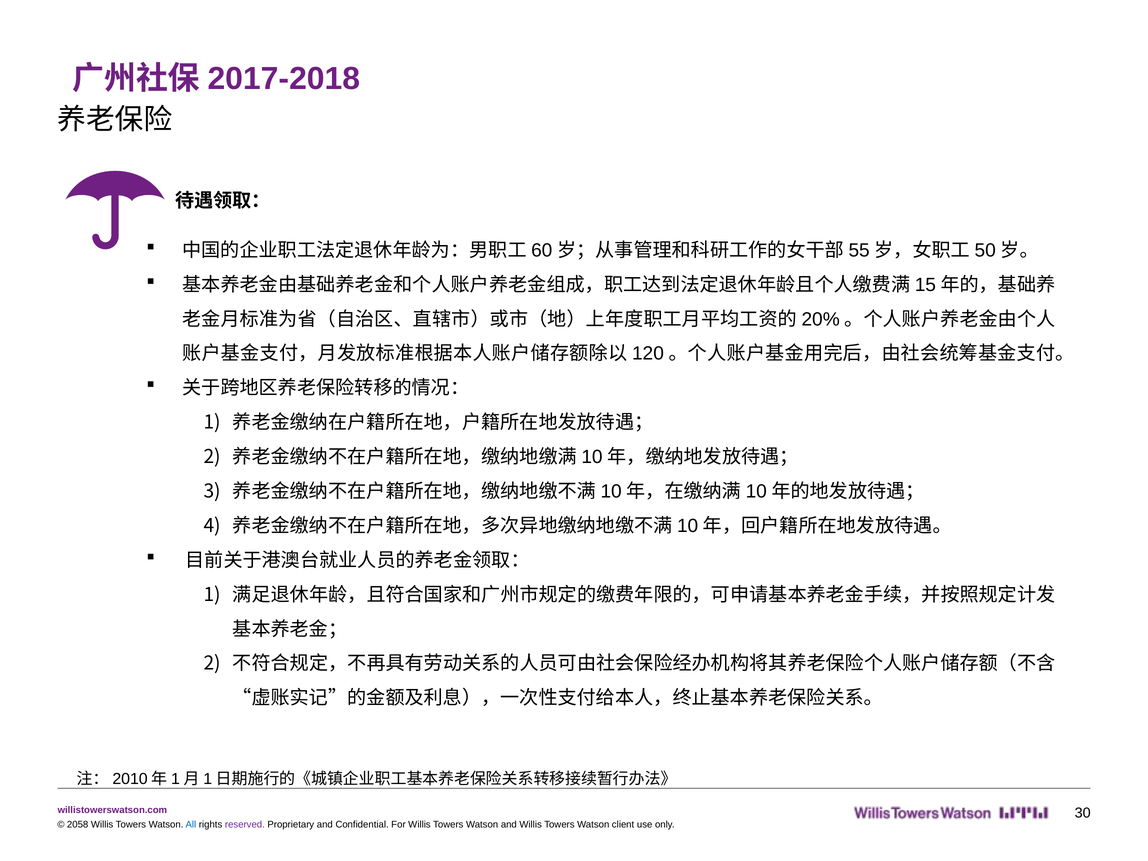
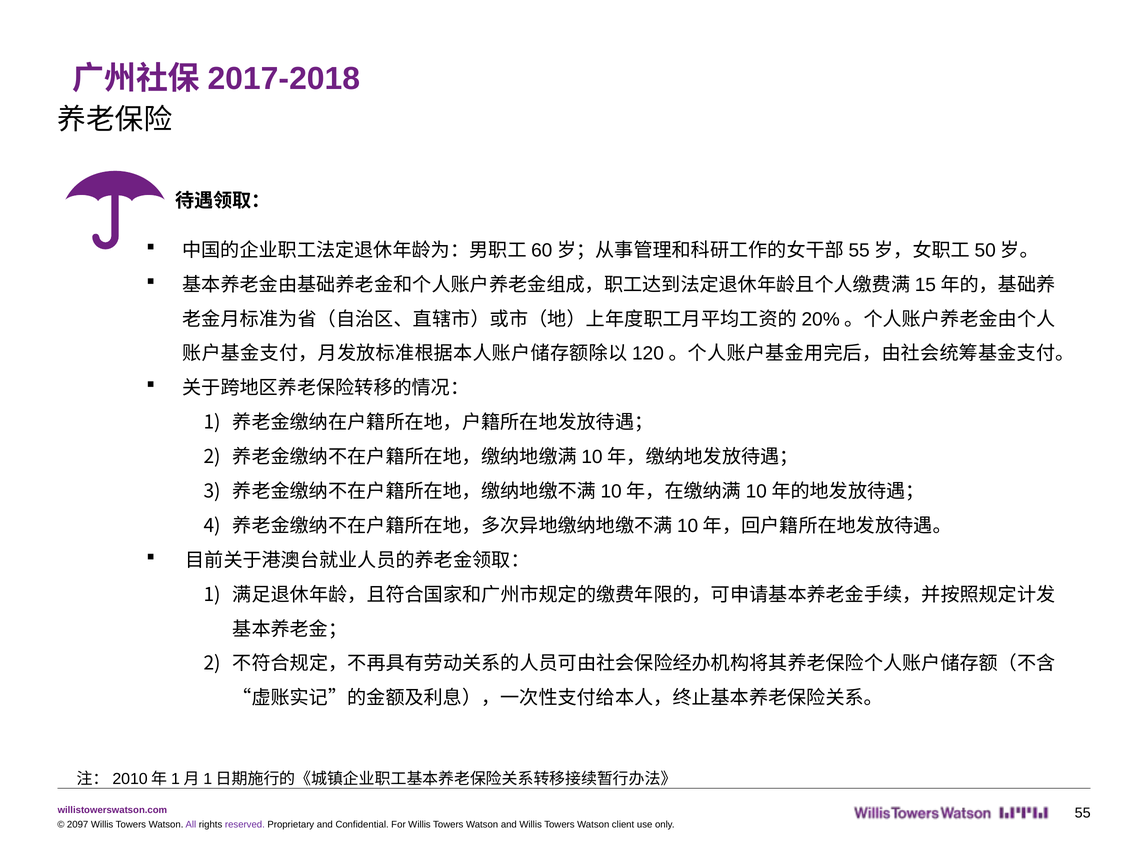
30: 30 -> 55 (1083, 813)
2058: 2058 -> 2097 (78, 824)
All colour: blue -> purple (191, 824)
